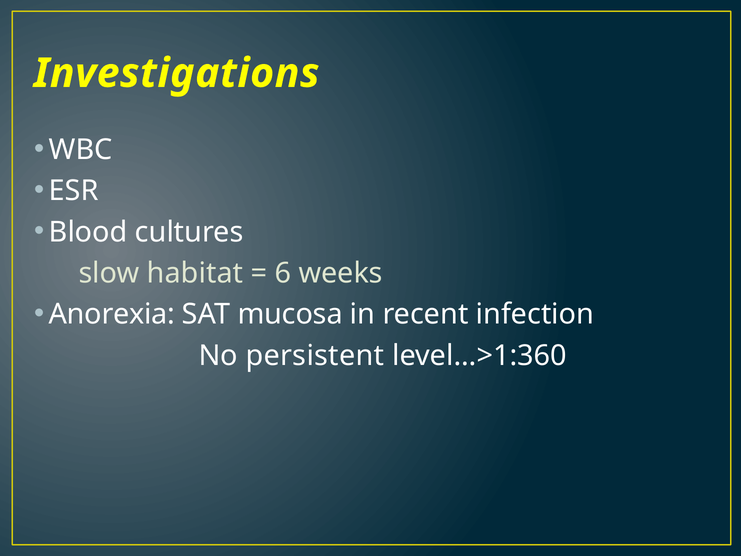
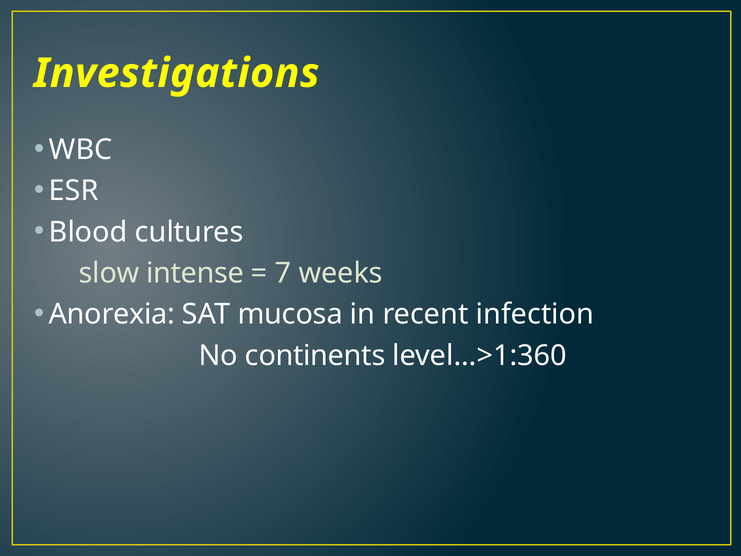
habitat: habitat -> intense (195, 273)
6: 6 -> 7 (283, 273)
persistent: persistent -> continents (315, 355)
